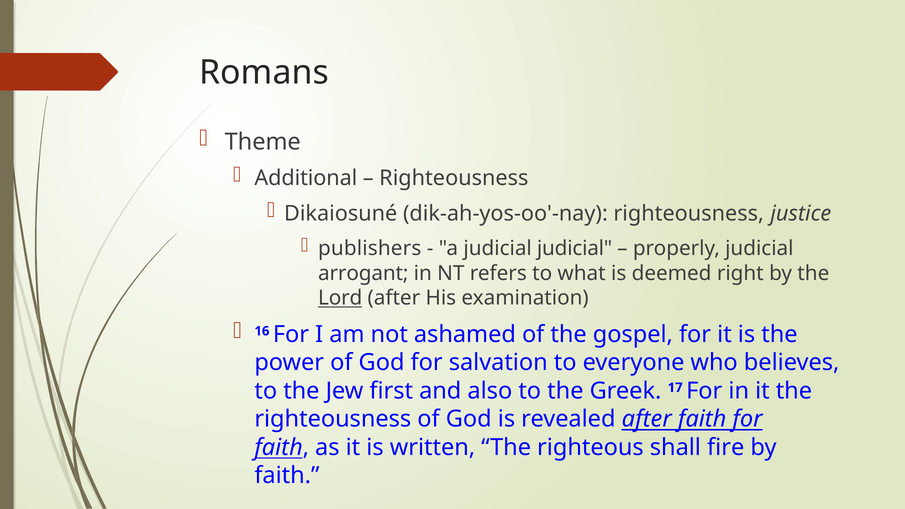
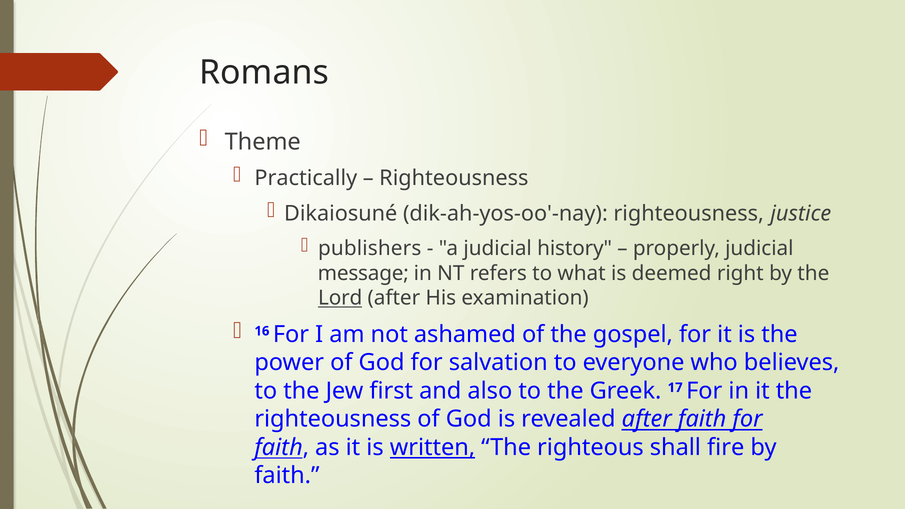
Additional: Additional -> Practically (306, 178)
judicial judicial: judicial -> history (575, 248)
arrogant: arrogant -> message (363, 273)
written underline: none -> present (432, 447)
